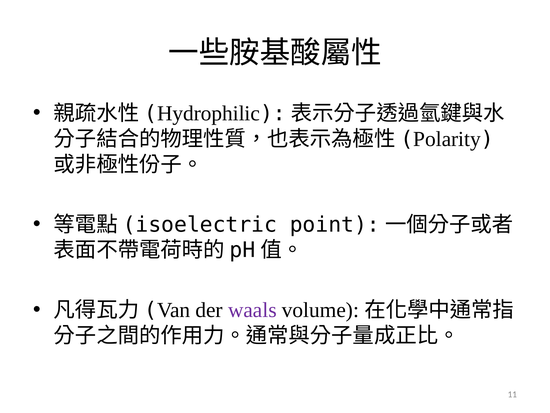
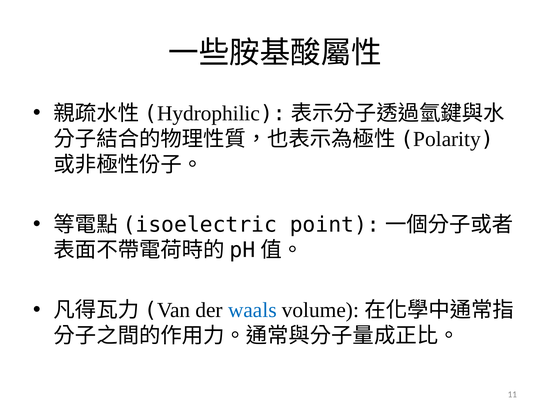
waals colour: purple -> blue (252, 310)
